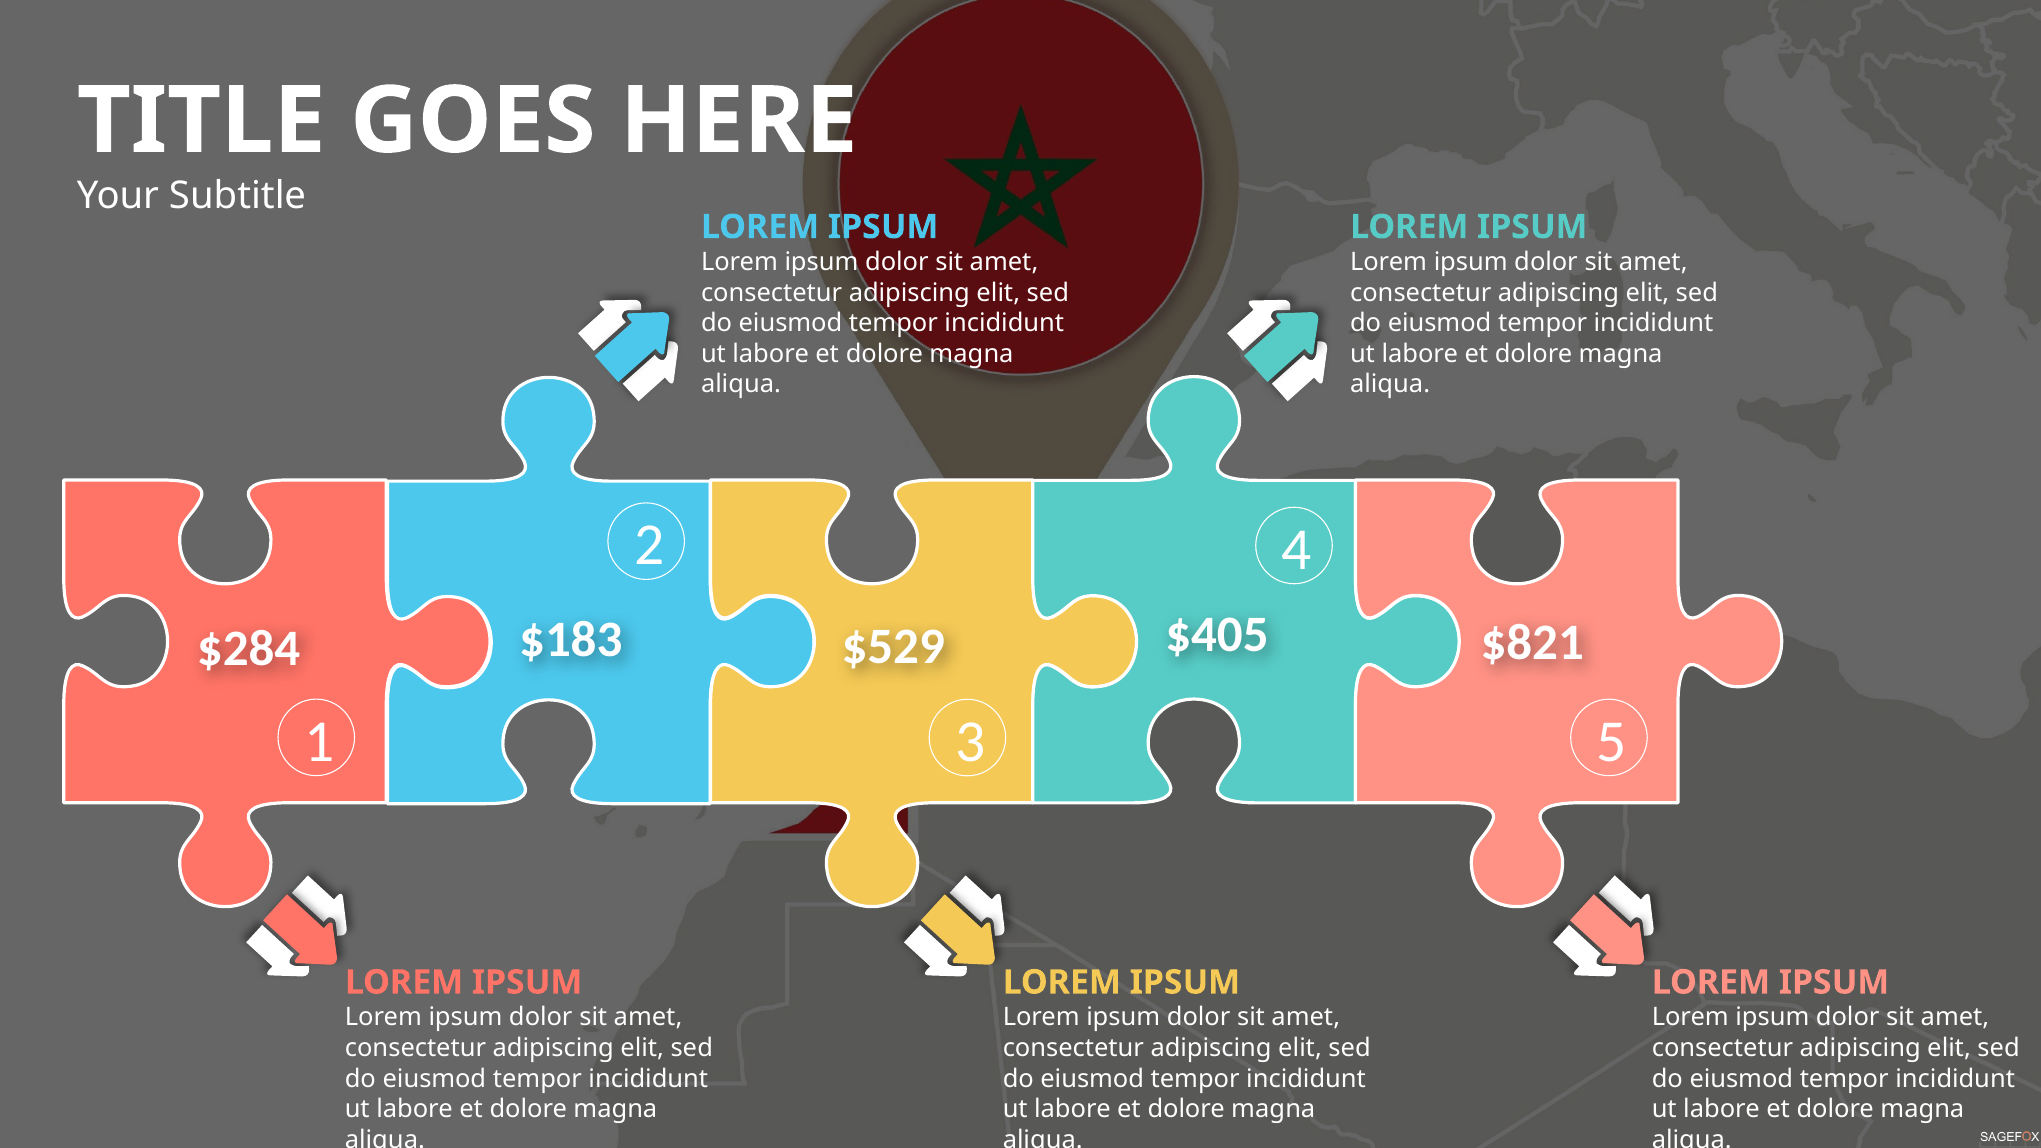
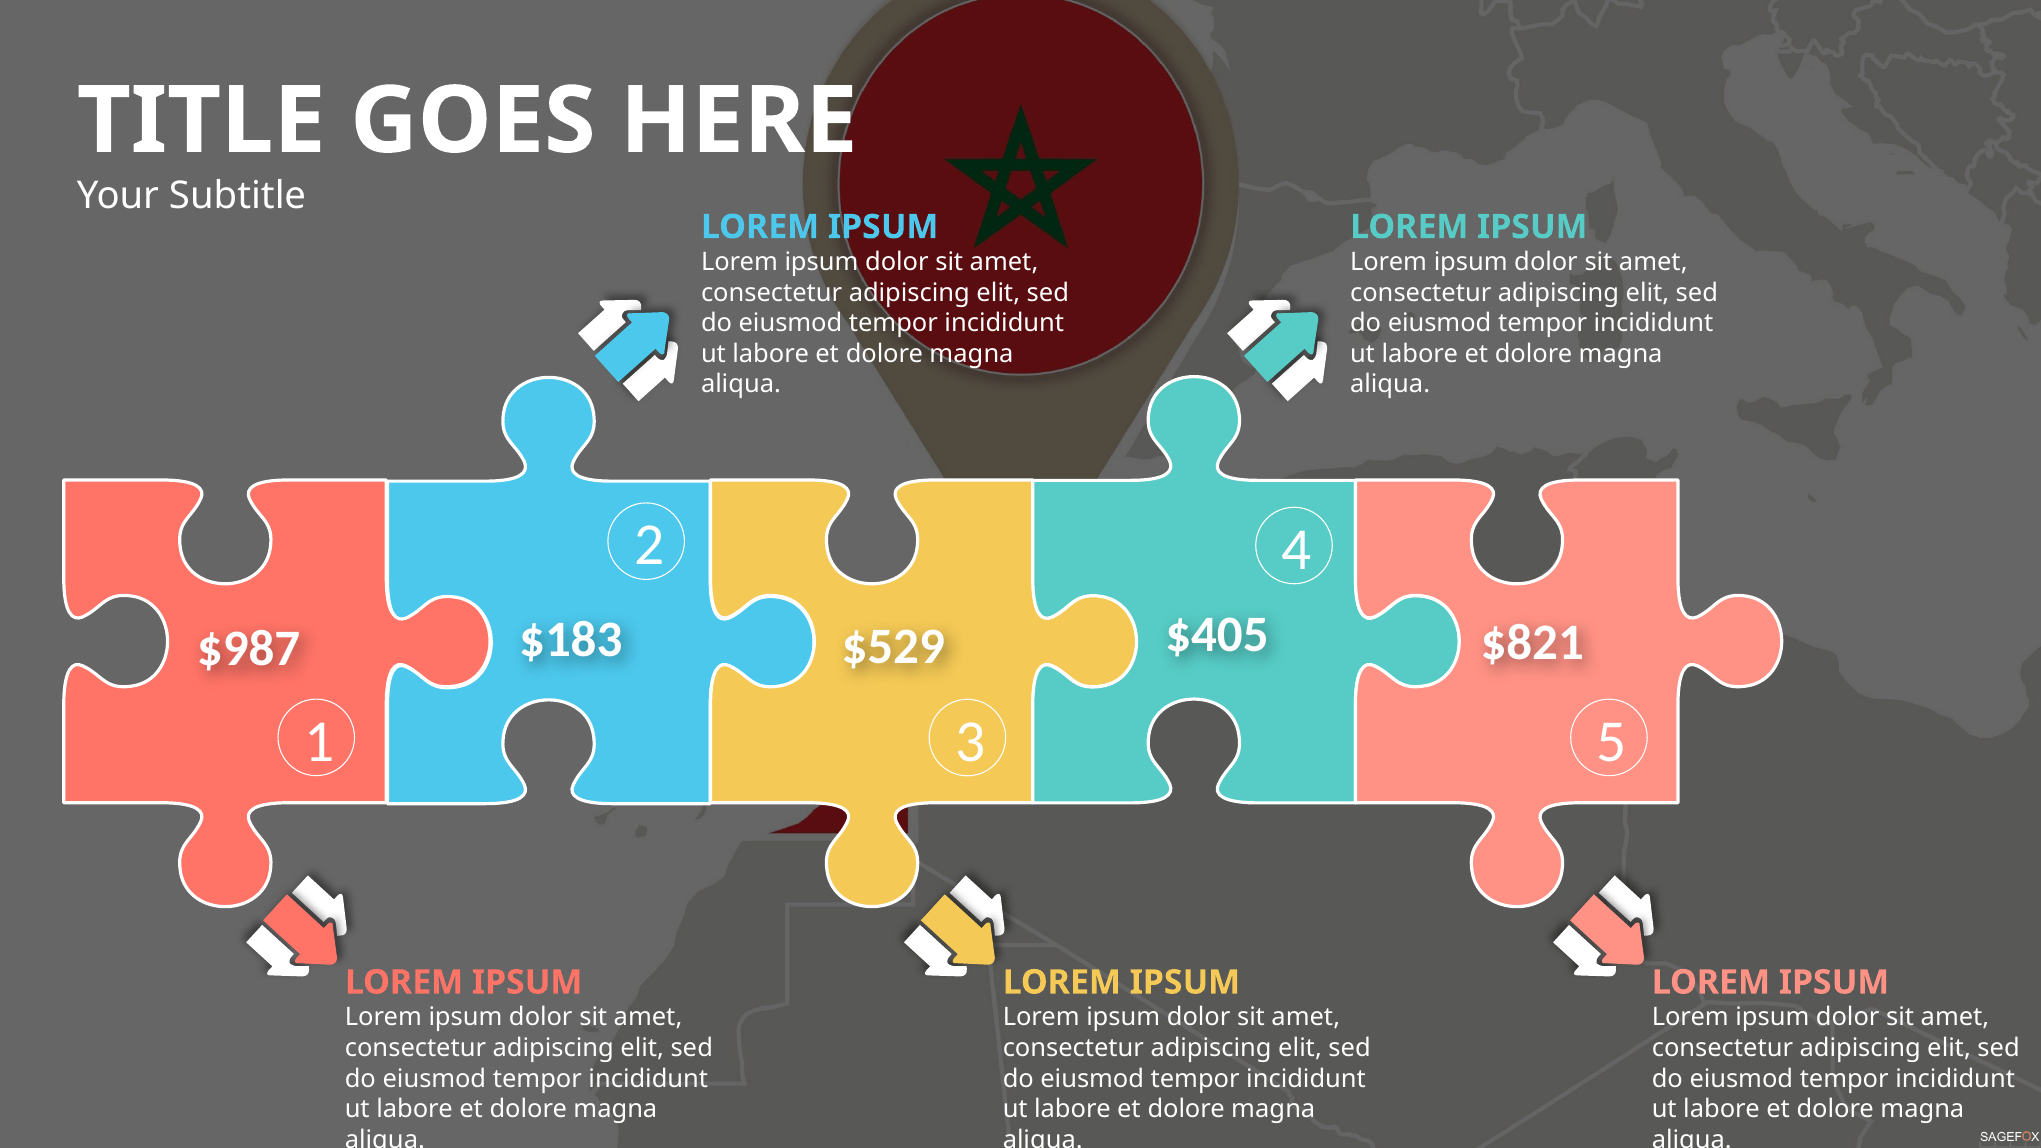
$284: $284 -> $987 (249, 649)
